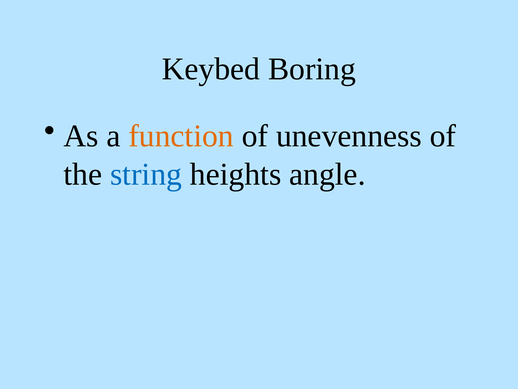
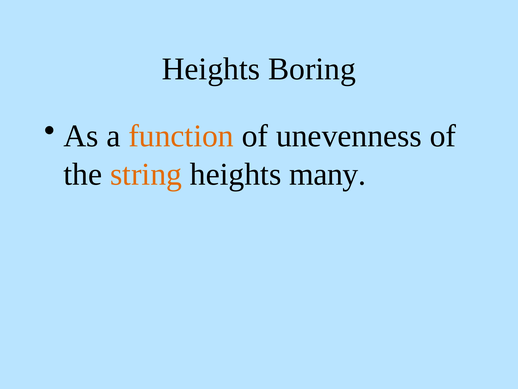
Keybed: Keybed -> Heights (211, 69)
string colour: blue -> orange (146, 174)
angle: angle -> many (328, 174)
